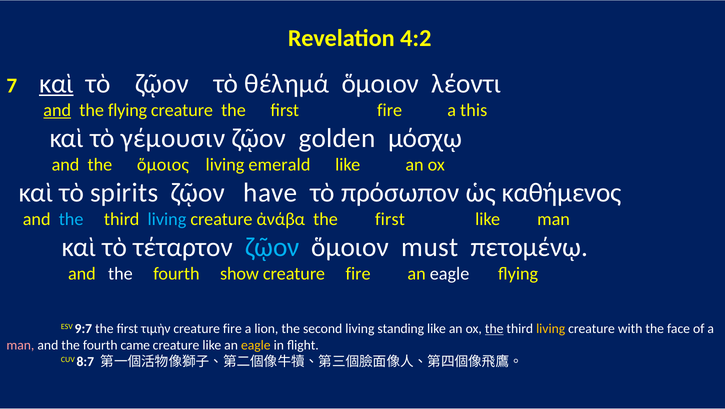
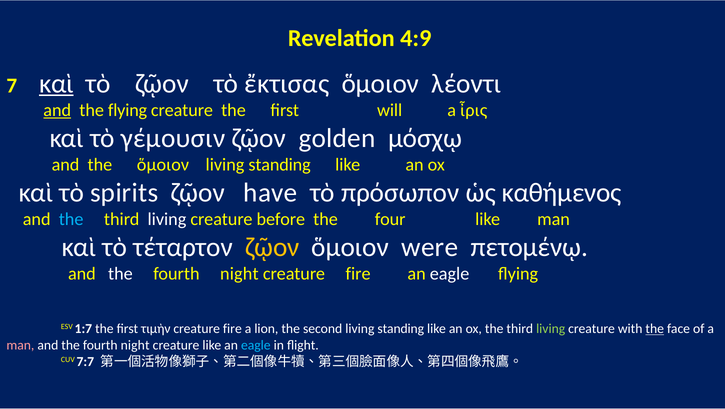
4:2: 4:2 -> 4:9 (416, 38)
θέλημά: θέλημά -> ἔκτισας (287, 84)
first fire: fire -> will (390, 110)
this: this -> ἶρις (474, 110)
the ὅμοιος: ὅμοιος -> ὅμοιον (163, 165)
emerald: emerald -> standing (280, 165)
living colour: light blue -> white (167, 219)
ἀνάβα: ἀνάβα -> before (281, 219)
first: first -> four (390, 219)
ζῷον colour: light blue -> yellow (272, 247)
must: must -> were (430, 247)
show: show -> night (239, 274)
9:7: 9:7 -> 1:7 (83, 329)
the underline: present -> none (494, 329)
living colour: yellow -> light green (551, 329)
the underline: none -> present (655, 329)
came: came -> night (135, 345)
eagle colour: yellow -> light blue (256, 345)
8:7: 8:7 -> 7:7 (85, 362)
